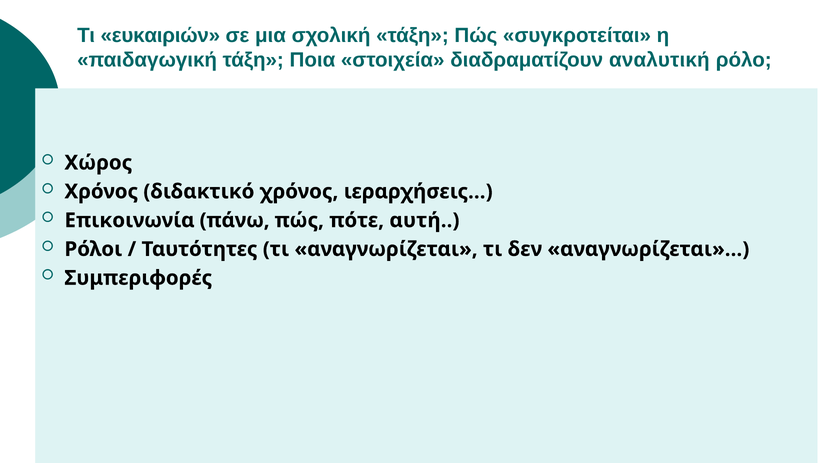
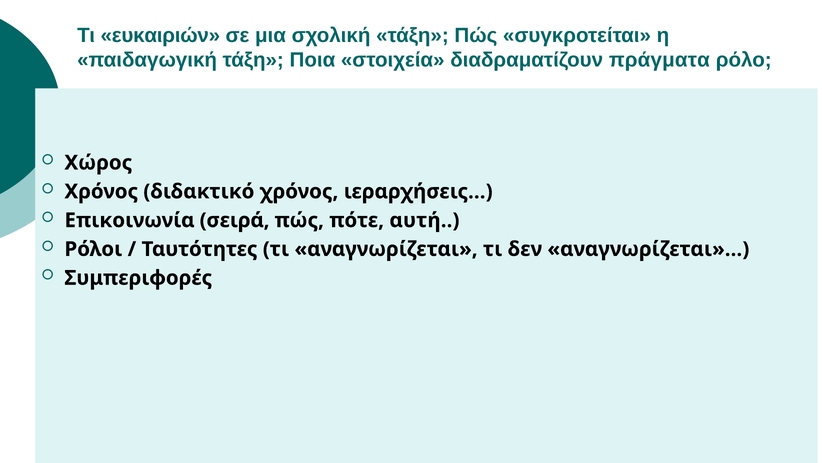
αναλυτική: αναλυτική -> πράγματα (659, 60)
πάνω: πάνω -> σειρά (235, 220)
